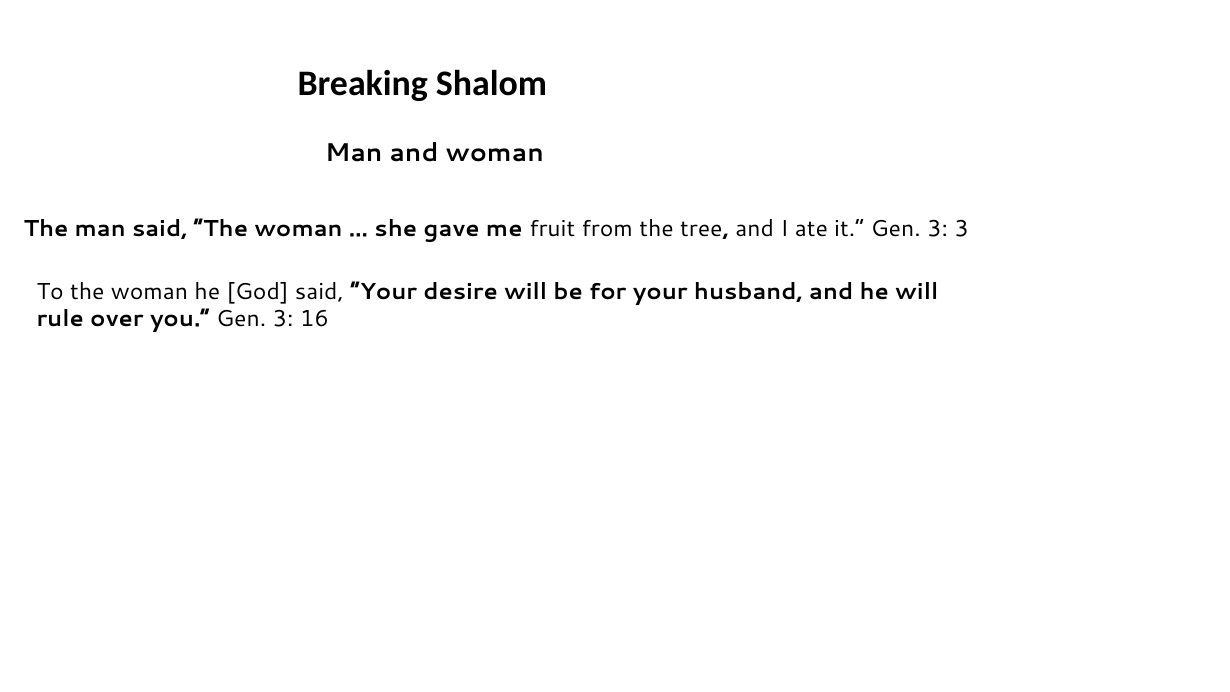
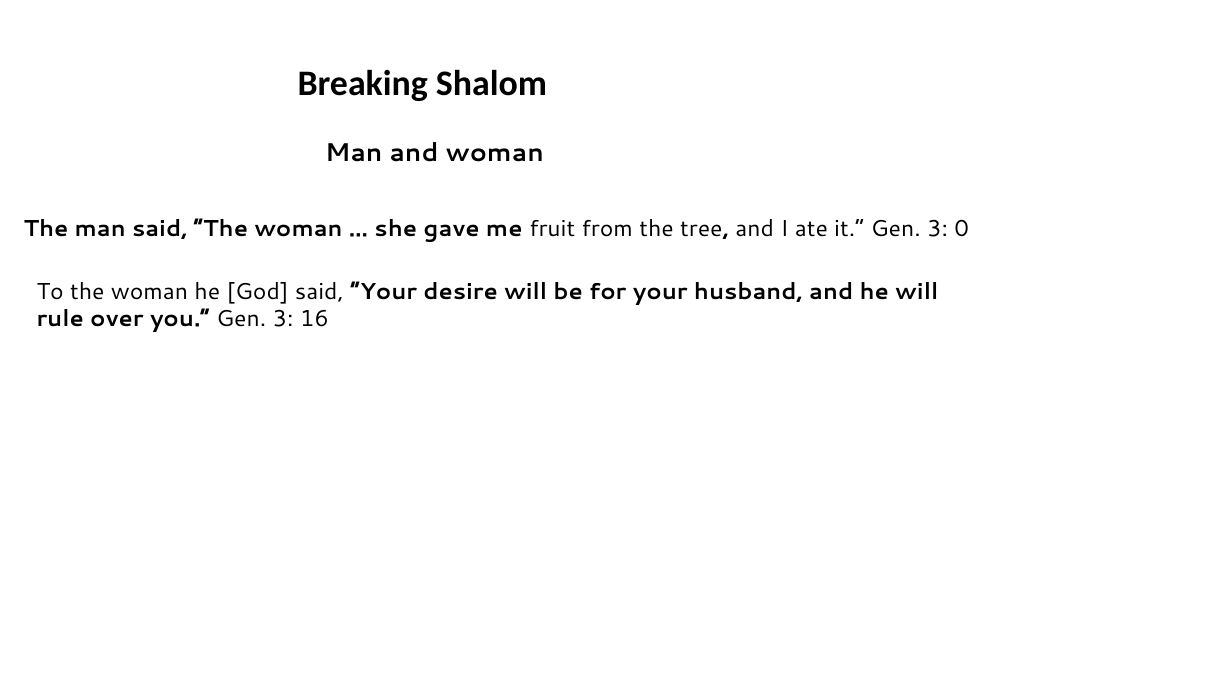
3 3: 3 -> 0 (962, 229)
